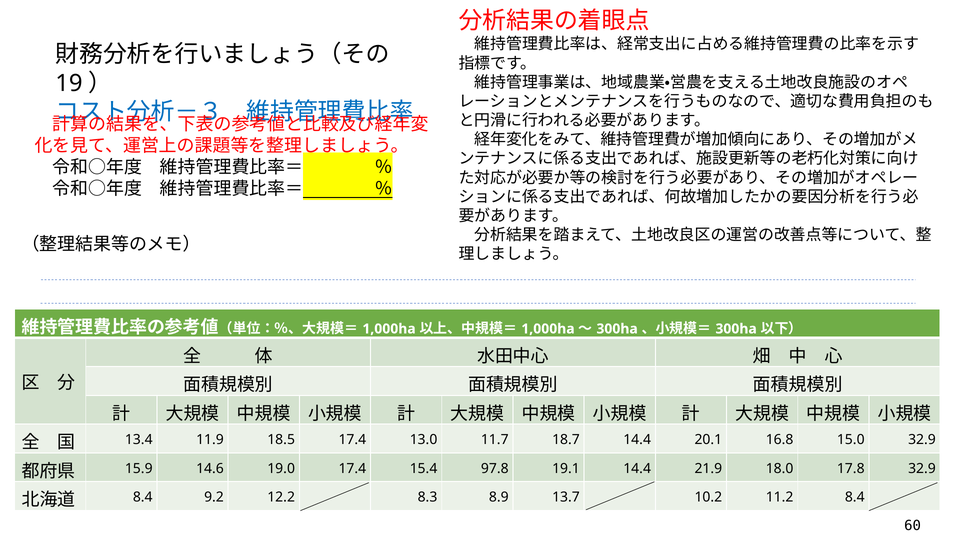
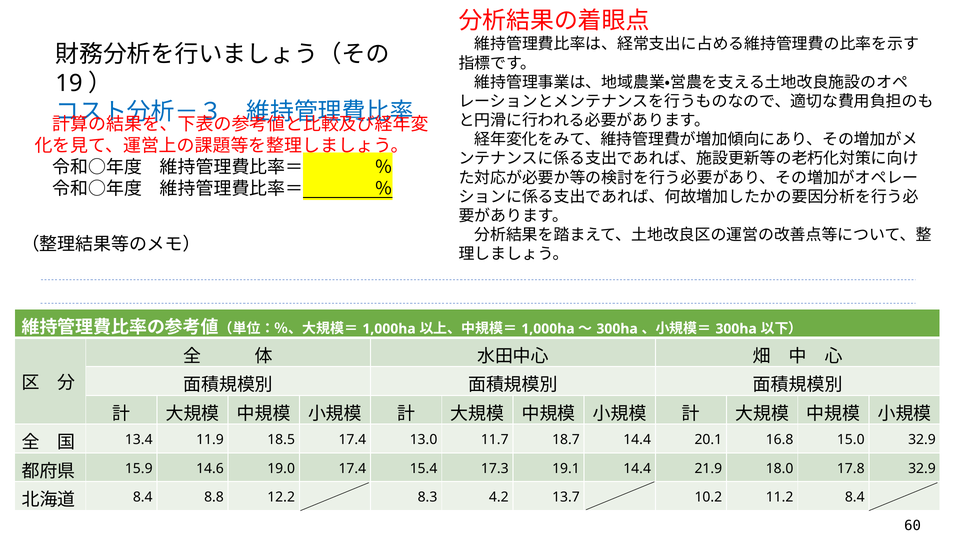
97.8: 97.8 -> 17.3 (495, 469)
9.2: 9.2 -> 8.8 (214, 497)
8.9: 8.9 -> 4.2 (499, 497)
